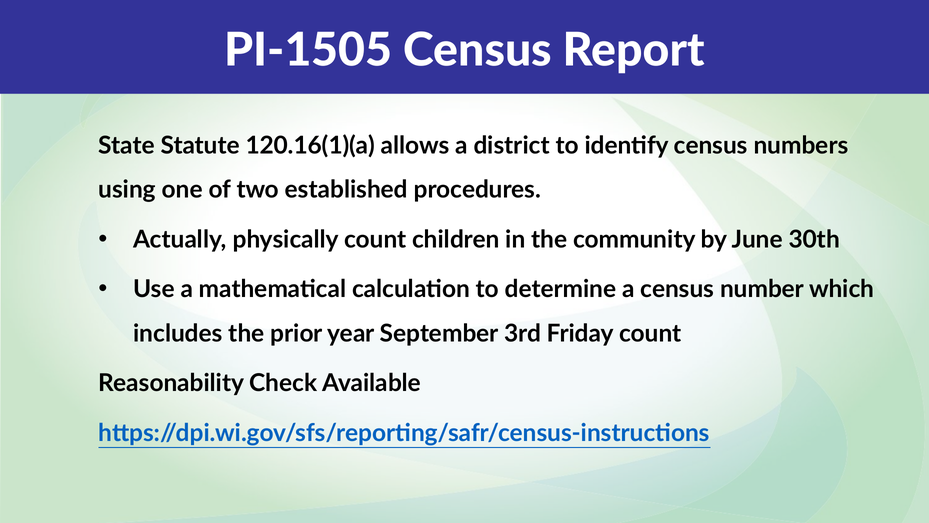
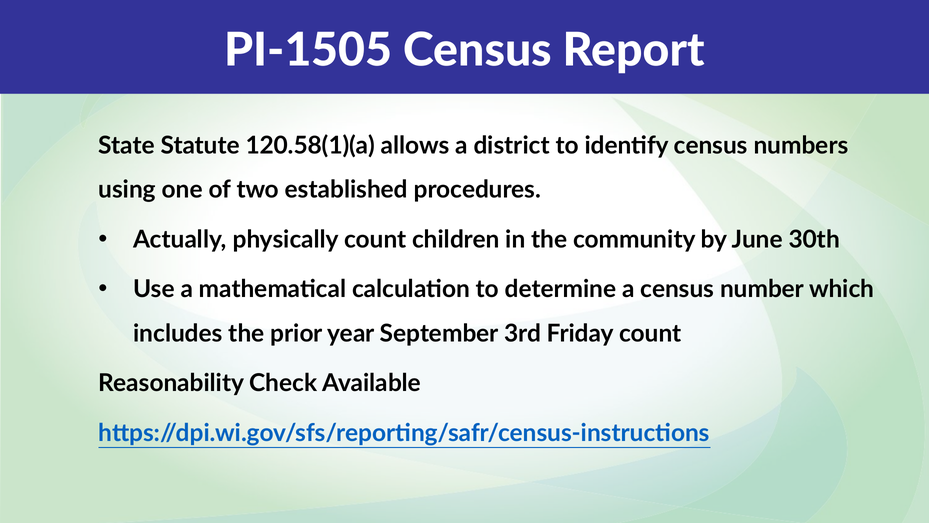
120.16(1)(a: 120.16(1)(a -> 120.58(1)(a (310, 145)
